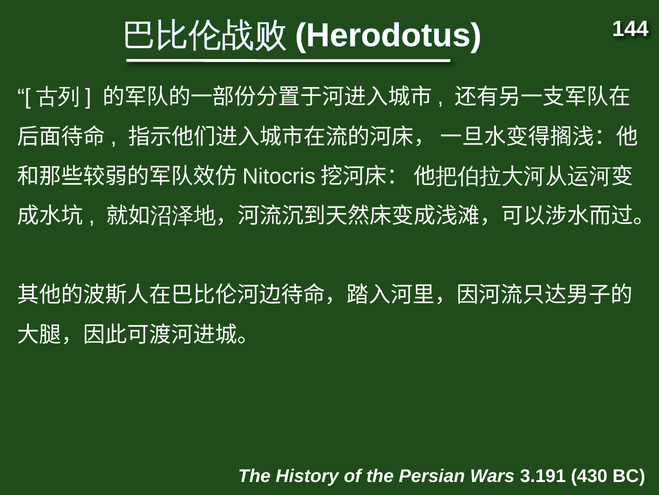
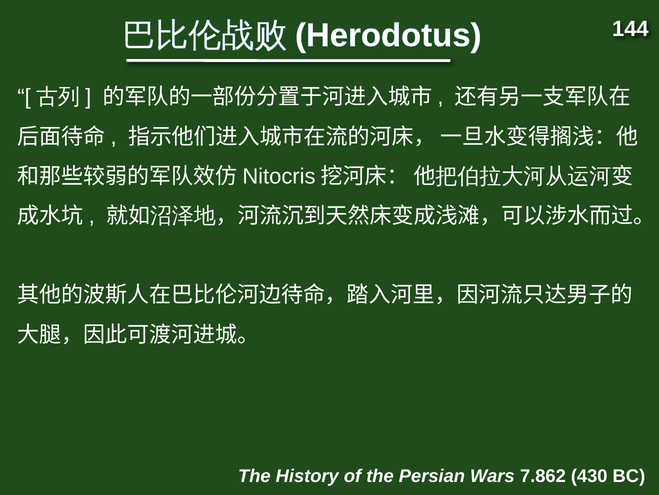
3.191: 3.191 -> 7.862 (543, 475)
